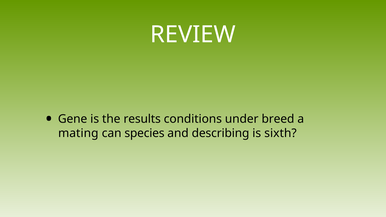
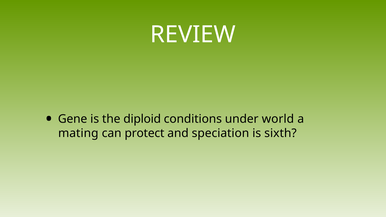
results: results -> diploid (142, 119)
breed: breed -> world (278, 119)
species: species -> protect (144, 133)
describing: describing -> speciation (220, 133)
